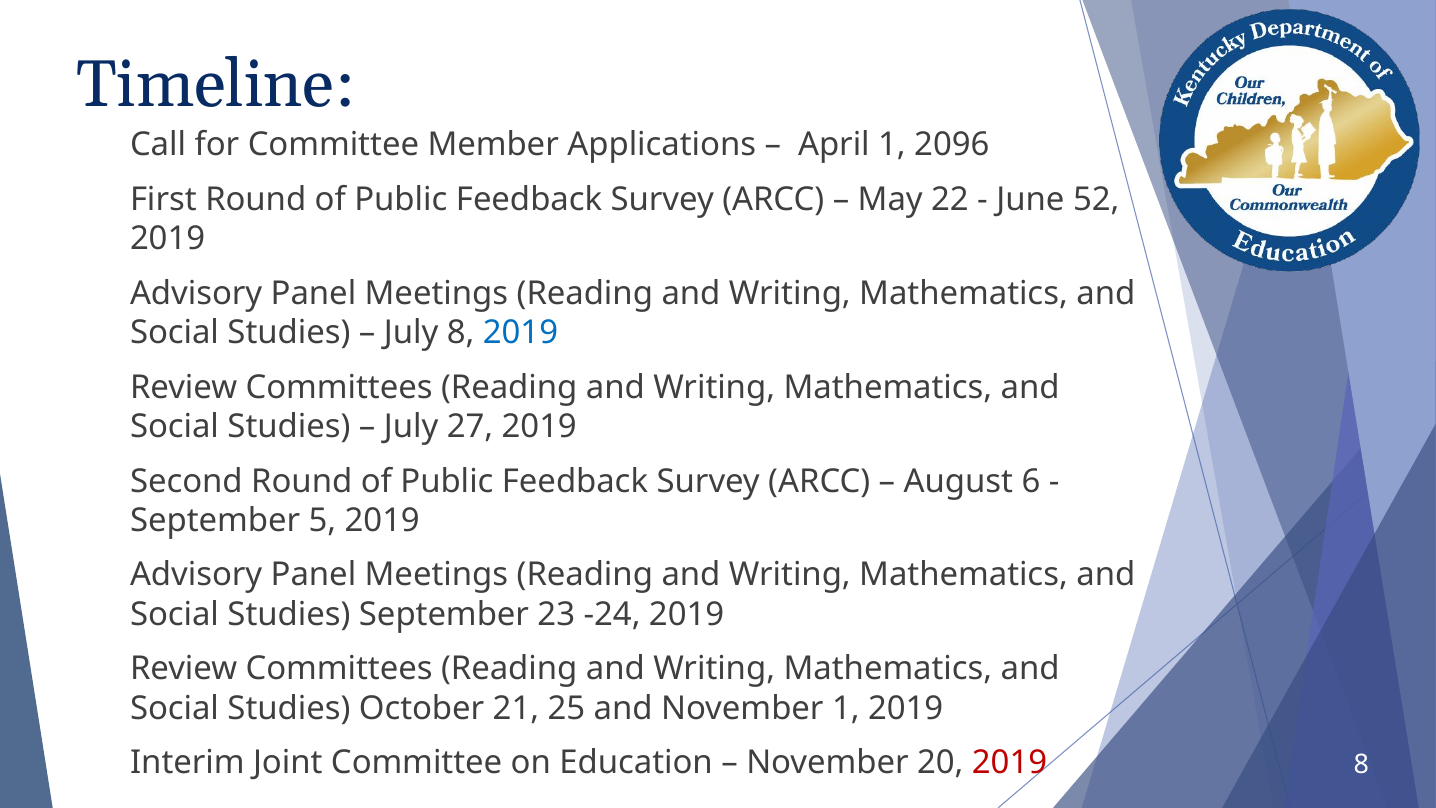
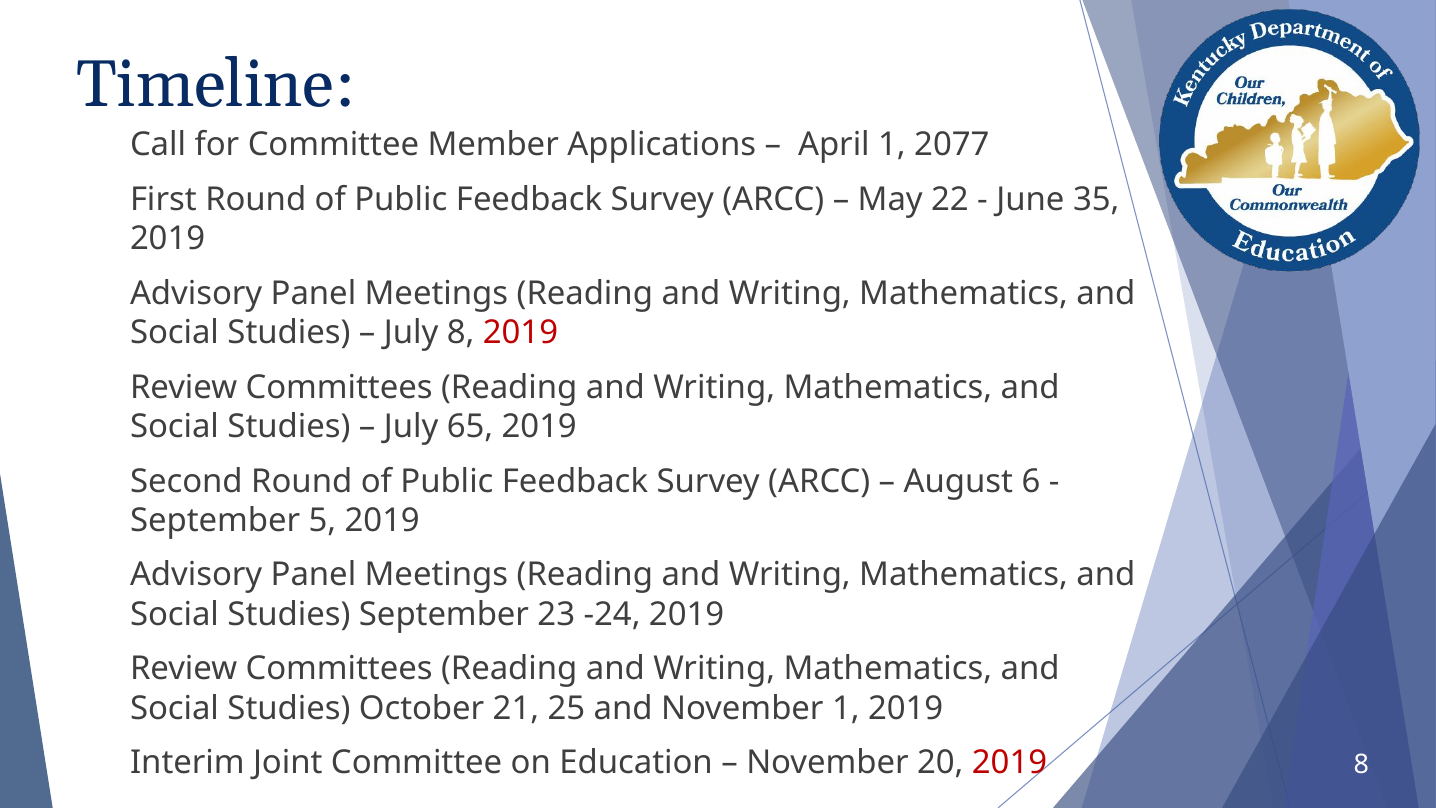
2096: 2096 -> 2077 (952, 145)
52: 52 -> 35 (1096, 199)
2019 colour: blue -> red (520, 333)
27: 27 -> 65 (470, 427)
